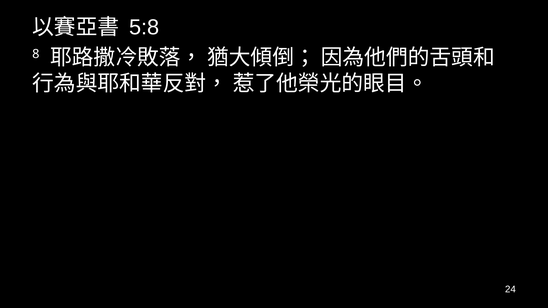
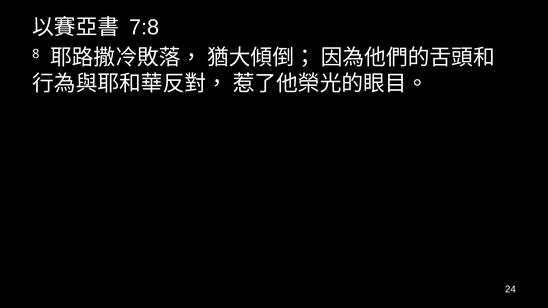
5:8: 5:8 -> 7:8 (144, 27)
